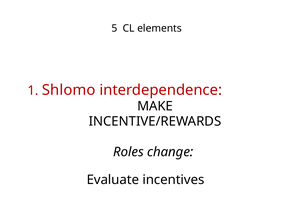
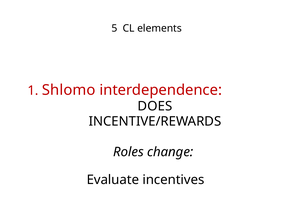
MAKE: MAKE -> DOES (155, 106)
